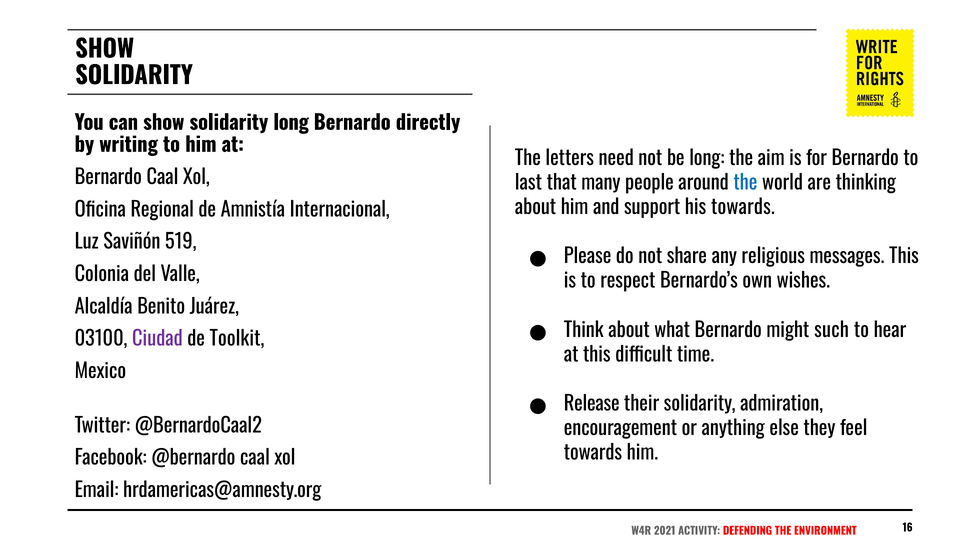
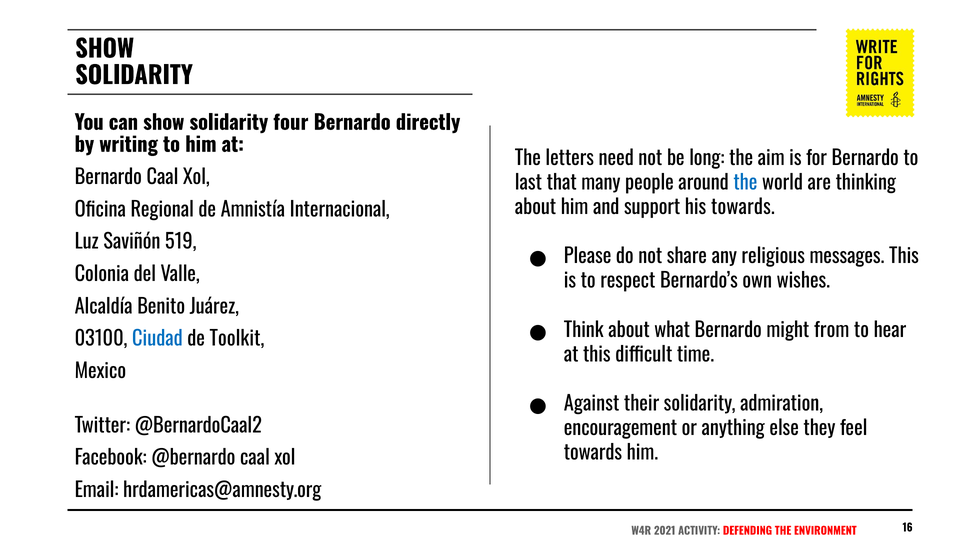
solidarity long: long -> four (291, 123)
such: such -> from (832, 330)
Ciudad colour: purple -> blue (157, 339)
Release: Release -> Against (592, 403)
